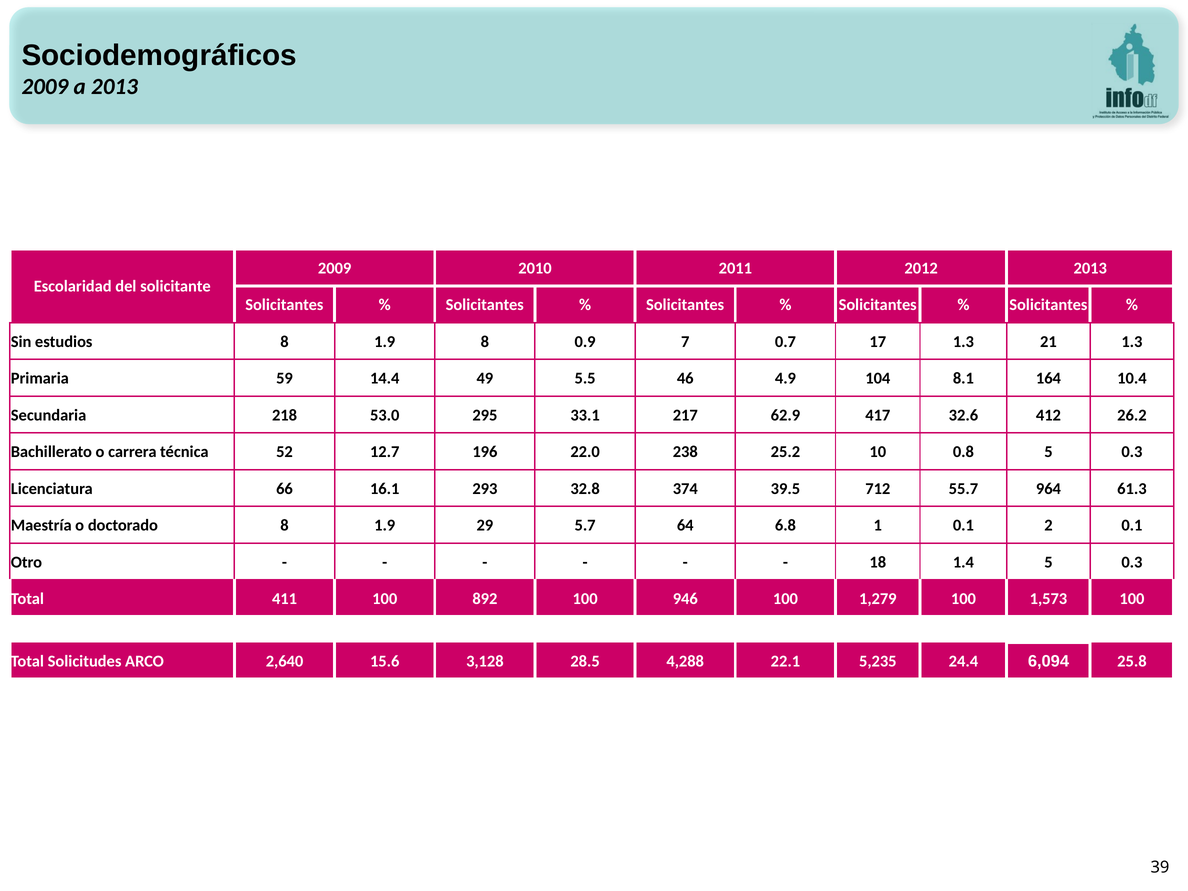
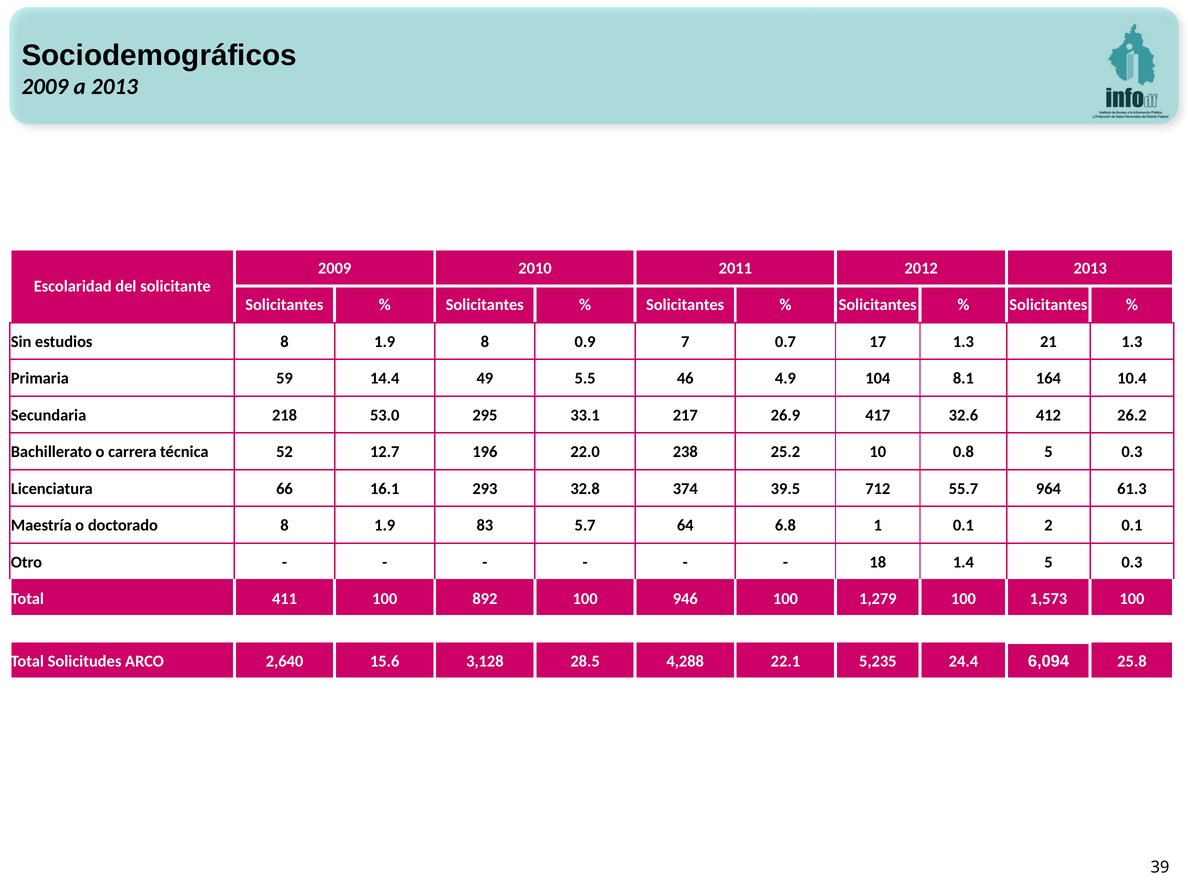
62.9: 62.9 -> 26.9 (785, 415)
29: 29 -> 83 (485, 525)
